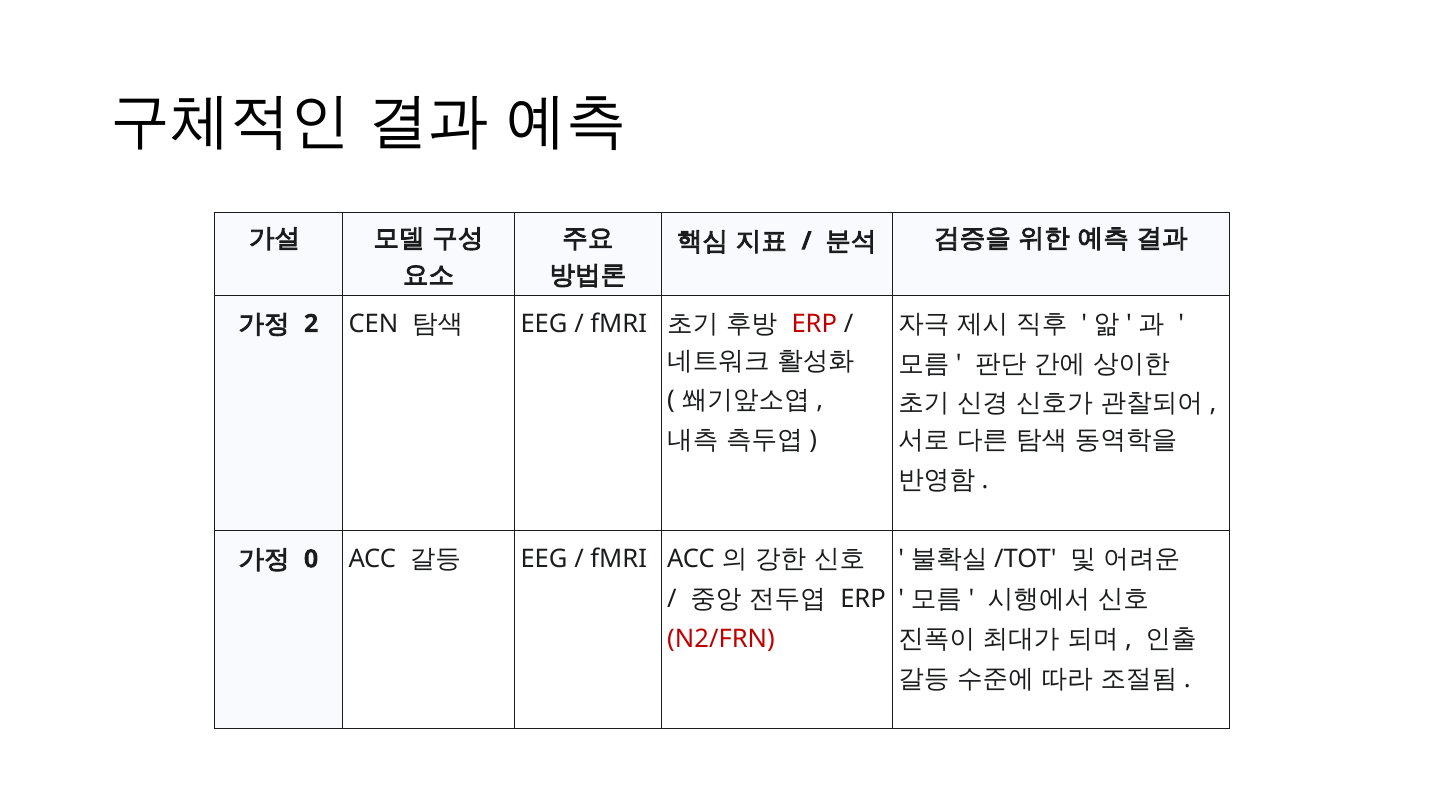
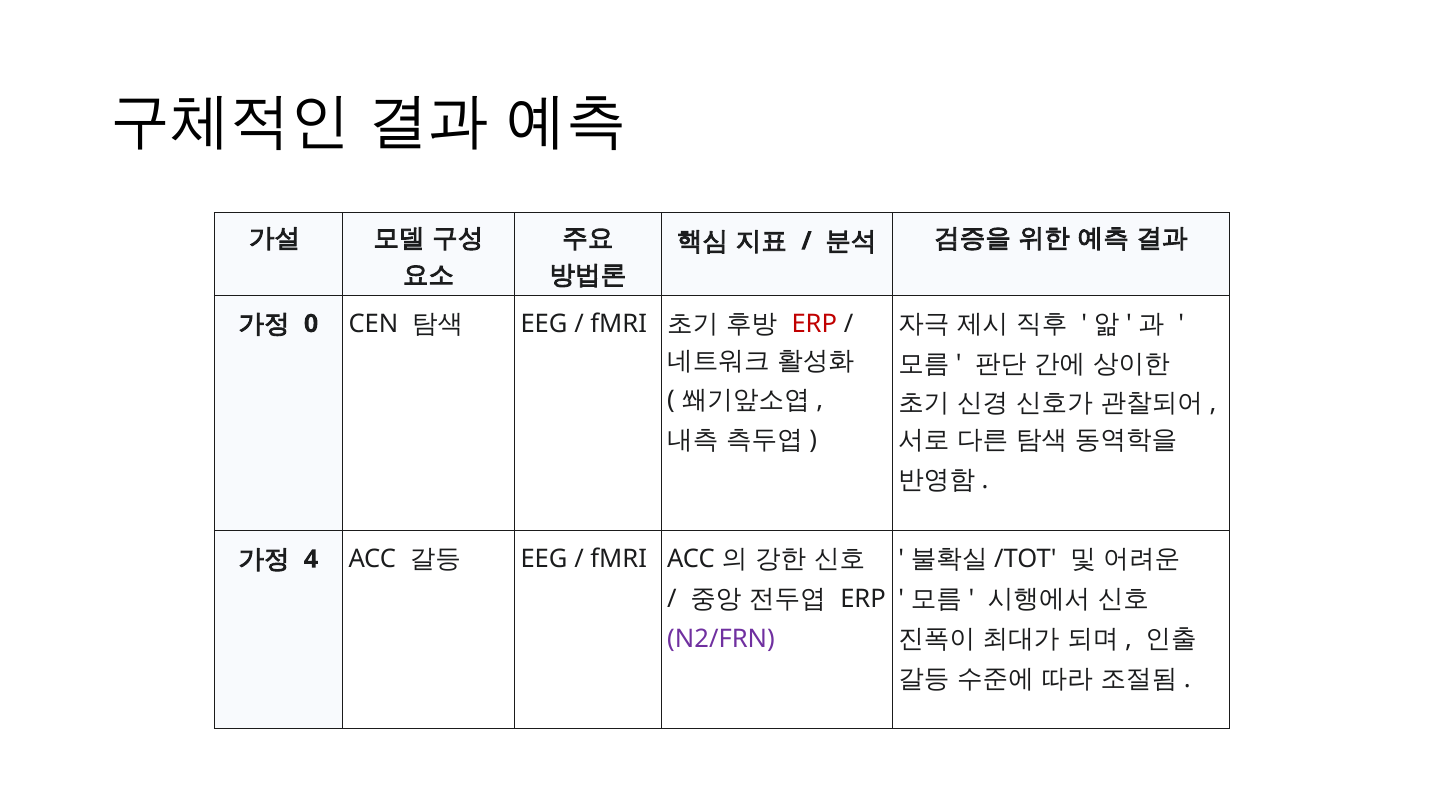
2: 2 -> 0 (311, 324)
0: 0 -> 4 (311, 559)
N2/FRN colour: red -> purple (721, 639)
